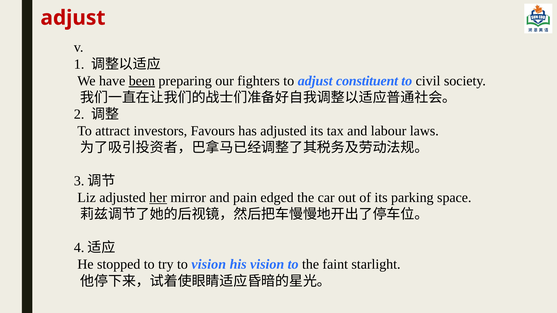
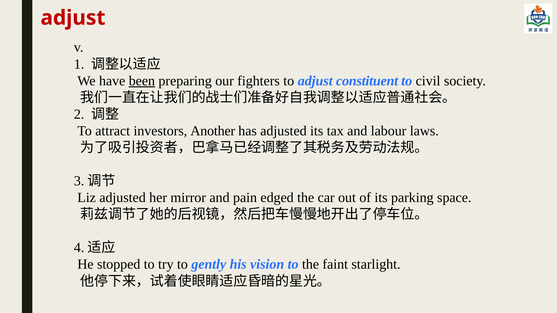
Favours: Favours -> Another (213, 131)
her underline: present -> none (158, 198)
to vision: vision -> gently (209, 265)
